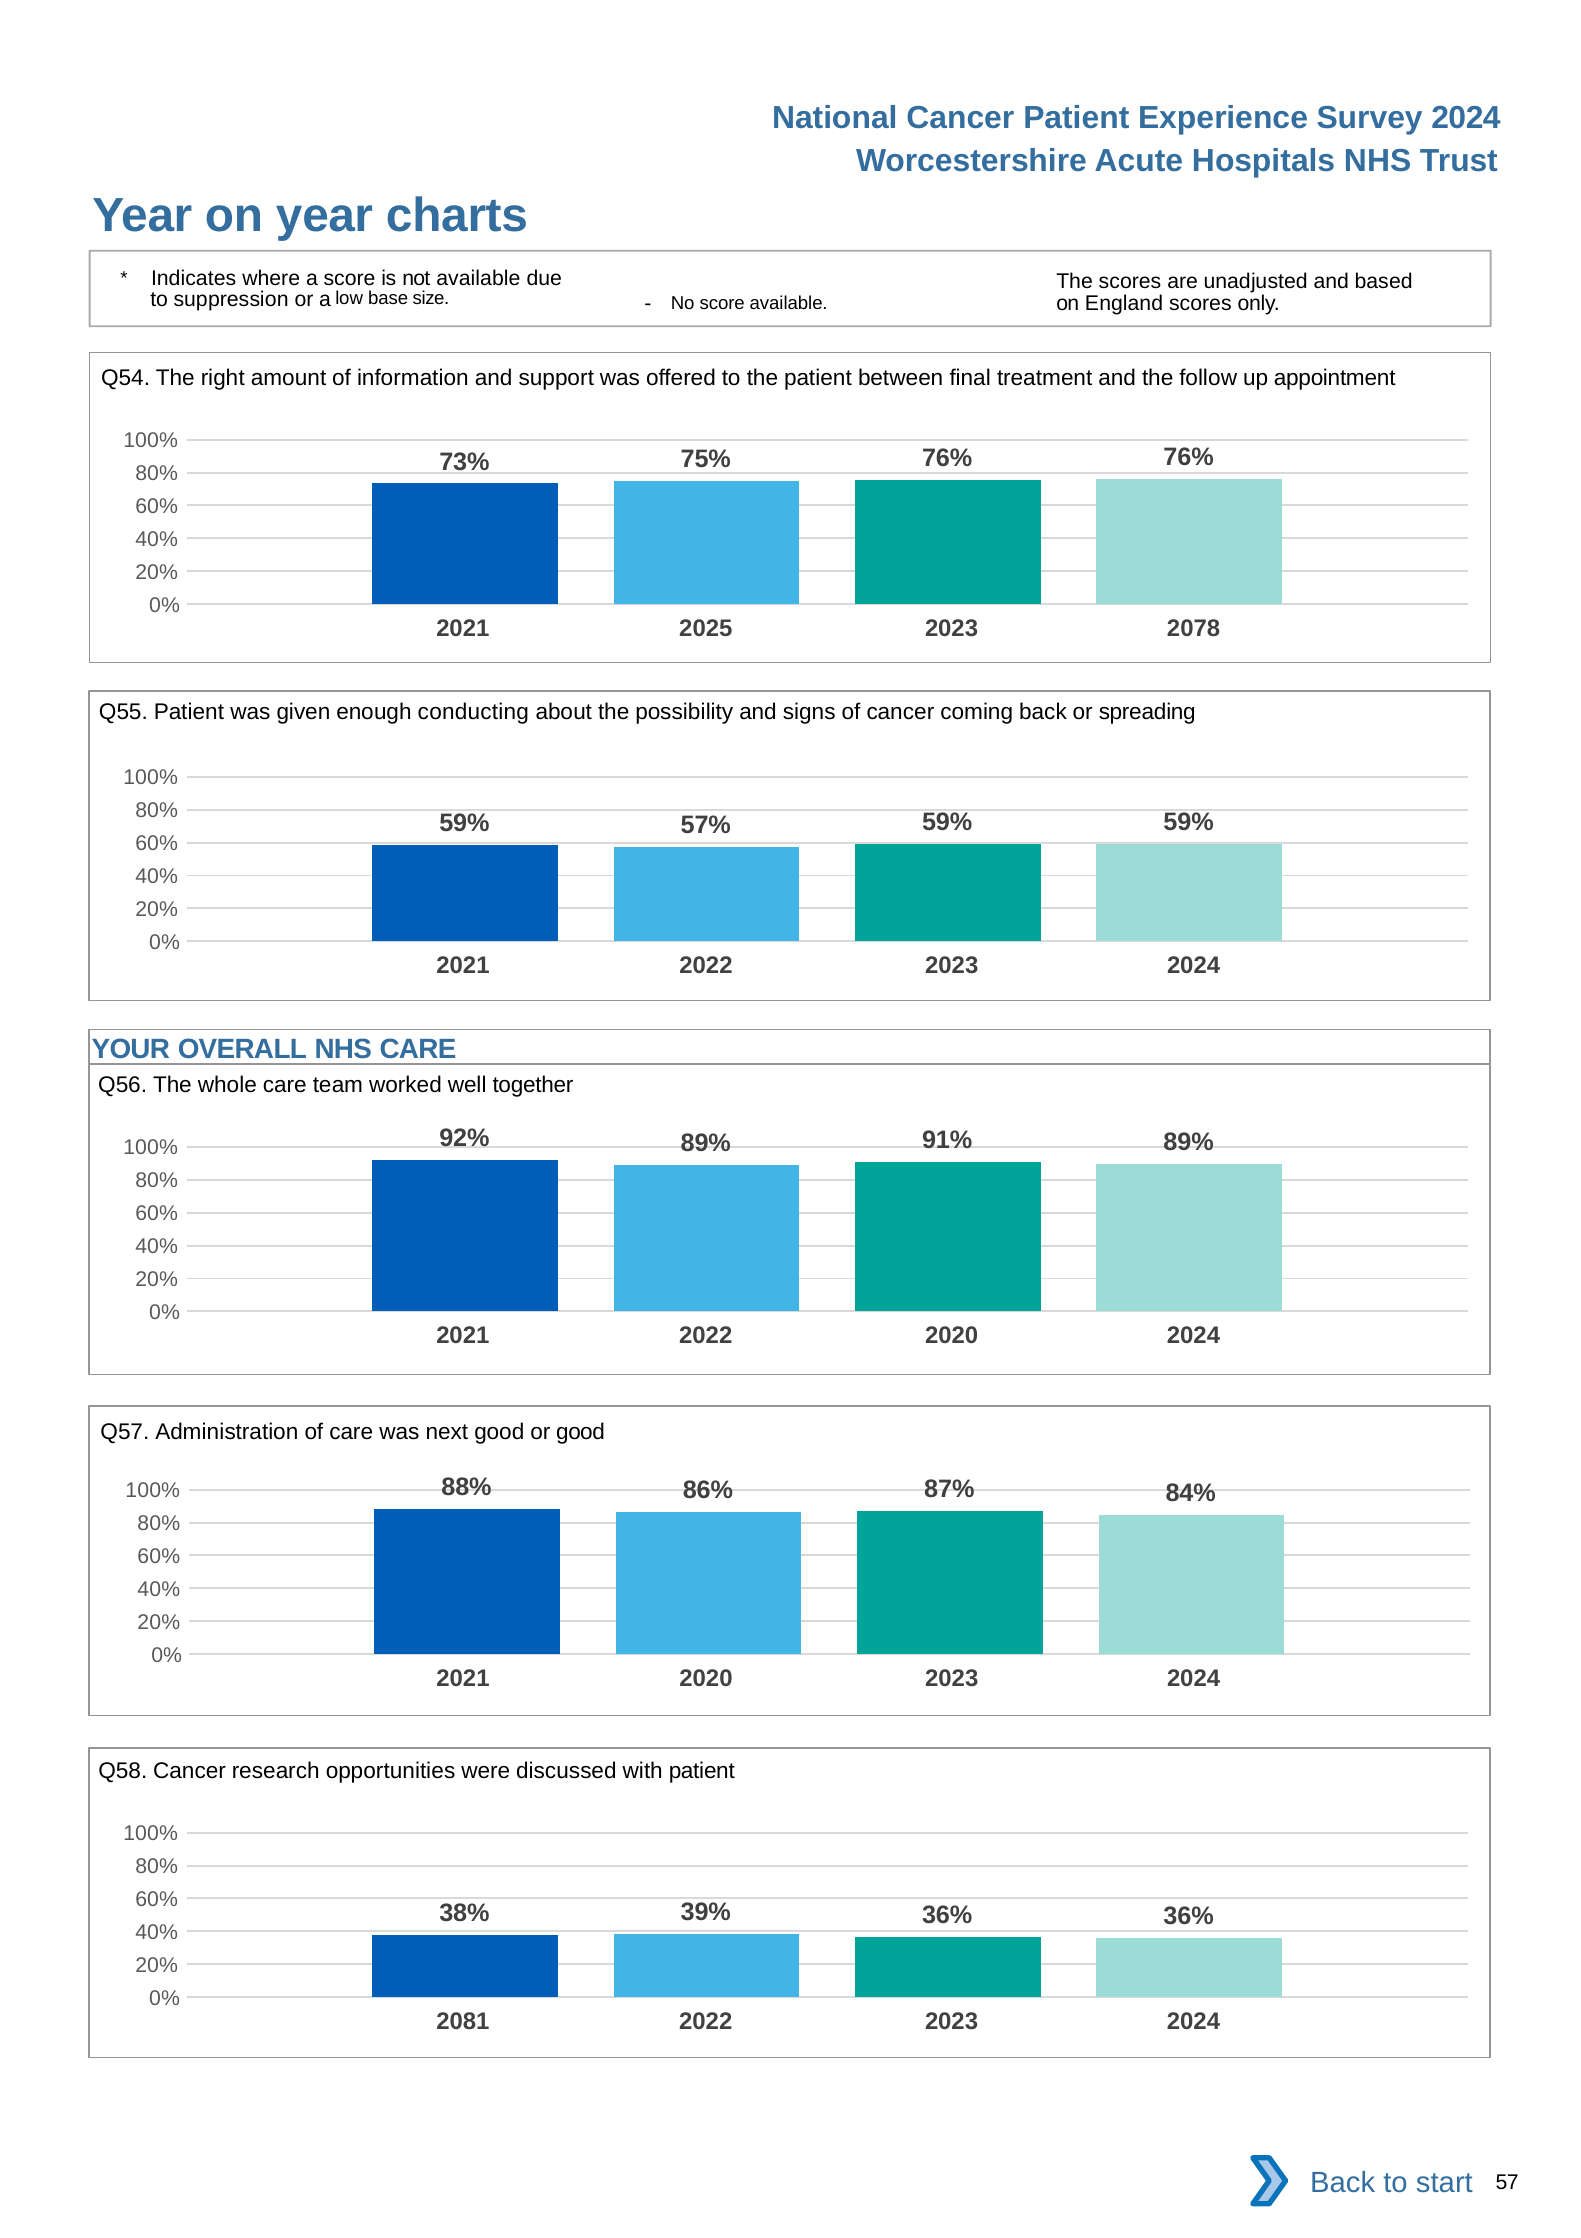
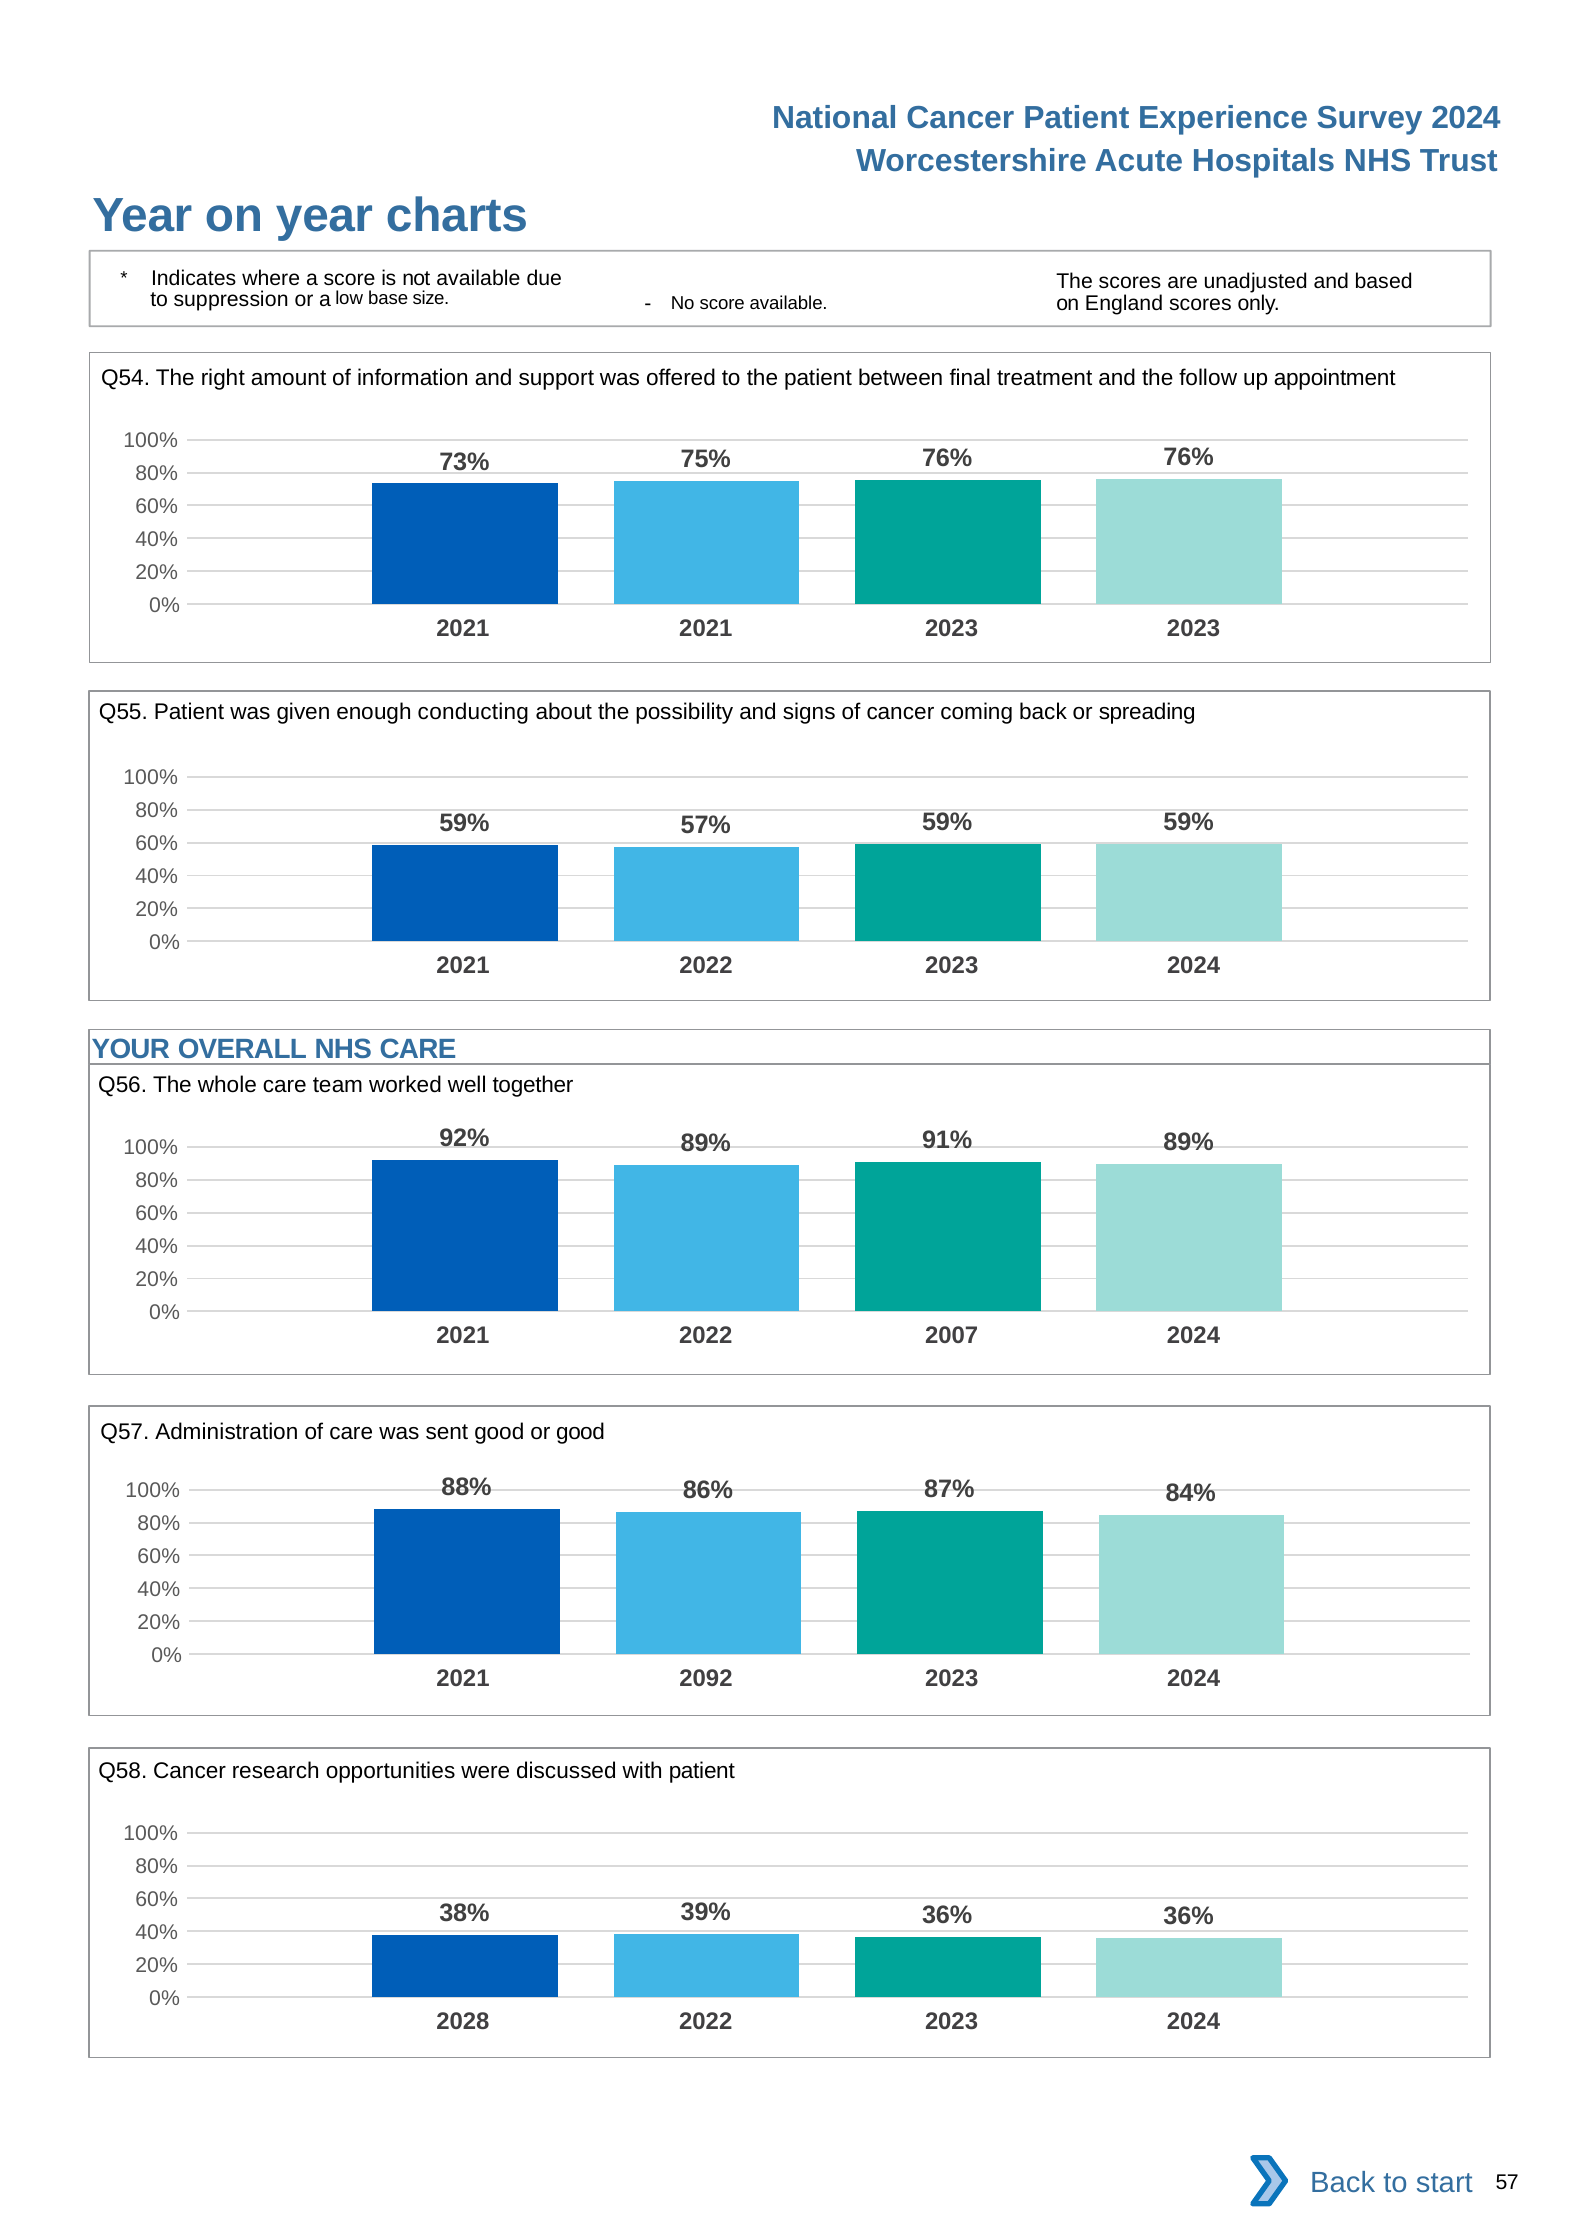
2021 2025: 2025 -> 2021 (706, 628)
2023 2078: 2078 -> 2023 (1194, 628)
2022 2020: 2020 -> 2007 (952, 1335)
next: next -> sent (447, 1432)
2021 2020: 2020 -> 2092 (706, 1678)
2081: 2081 -> 2028 (463, 2021)
